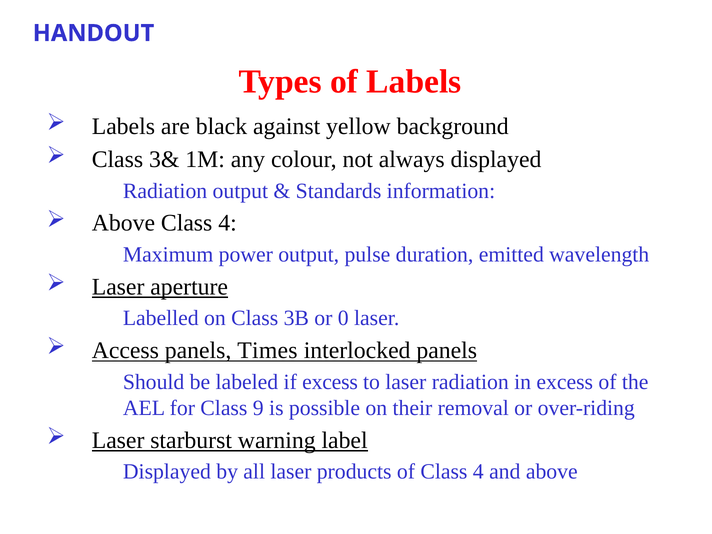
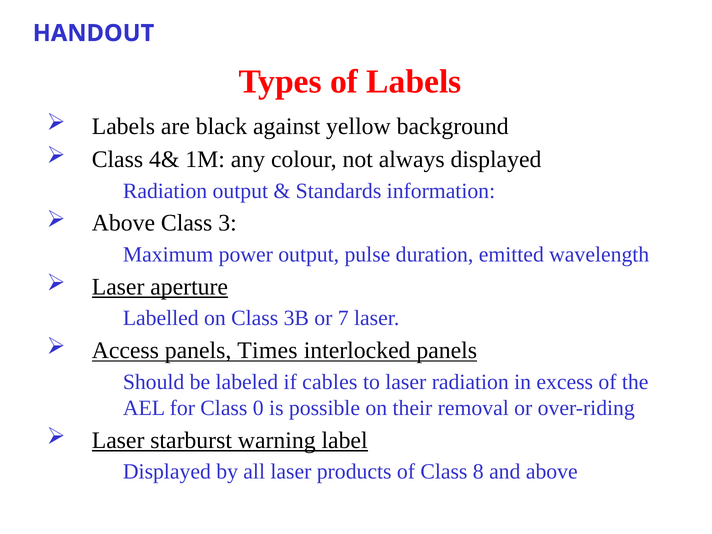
3&: 3& -> 4& (164, 159)
Above Class 4: 4 -> 3 (227, 223)
0: 0 -> 7 (343, 318)
if excess: excess -> cables (330, 382)
9: 9 -> 0 (258, 408)
of Class 4: 4 -> 8 (478, 472)
